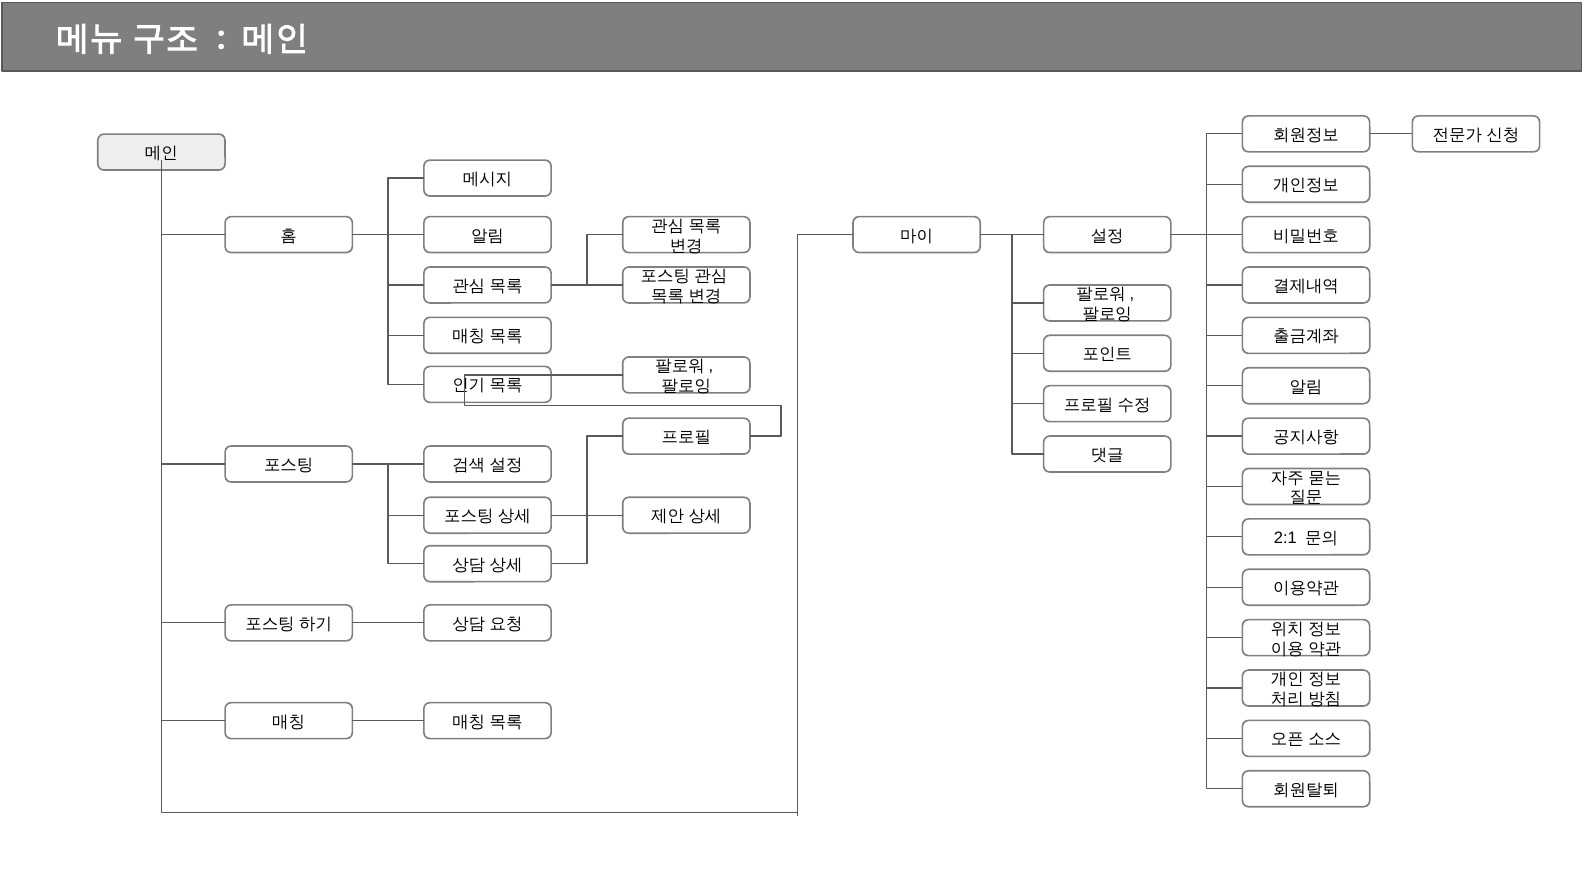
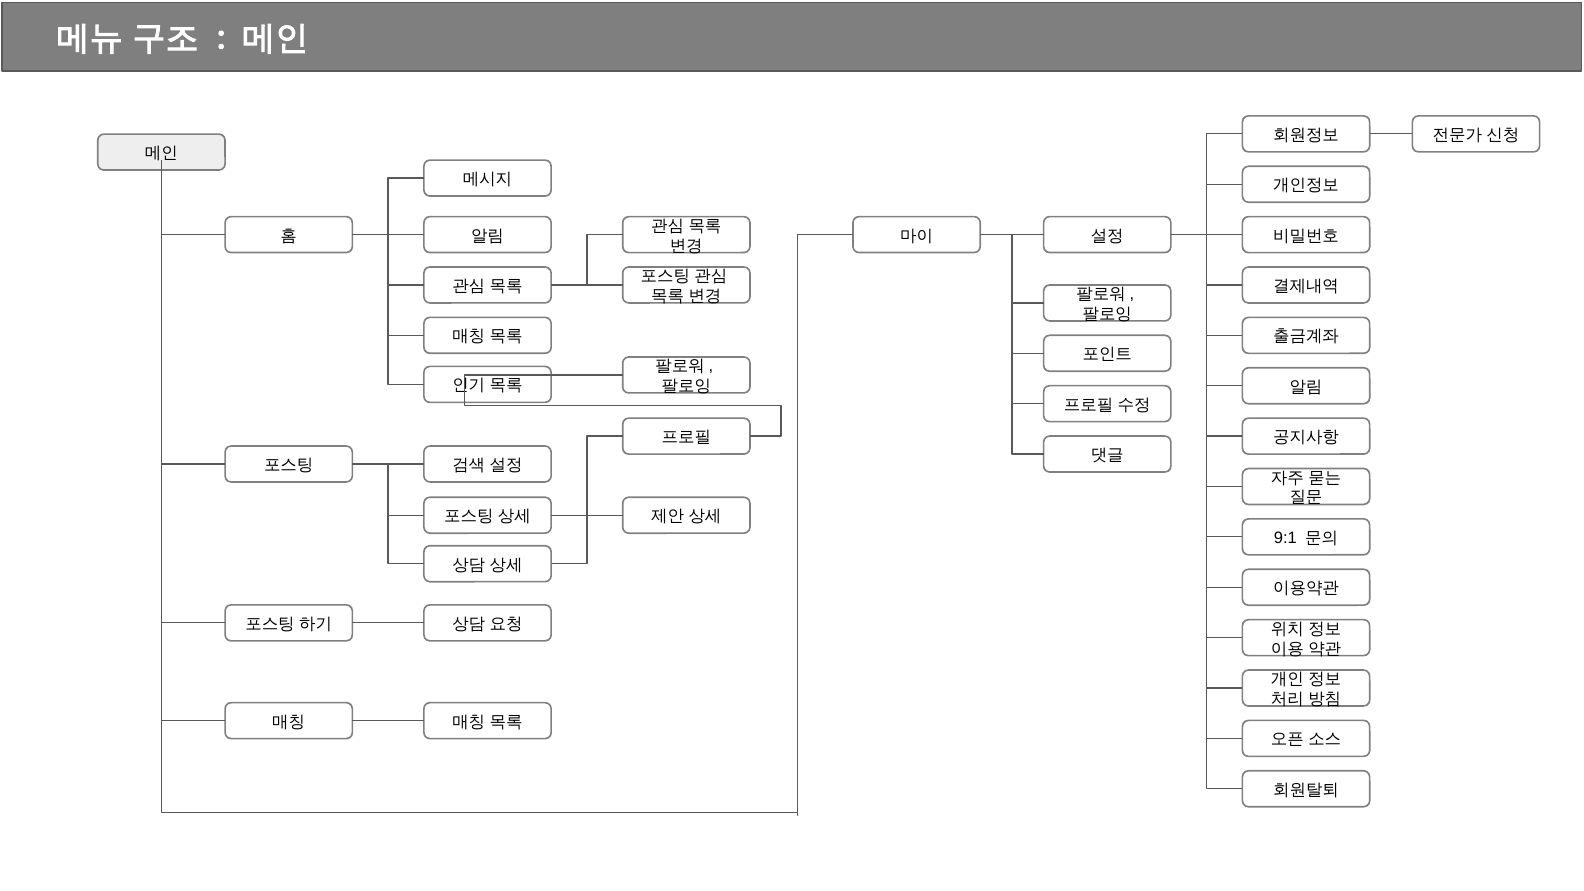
2:1: 2:1 -> 9:1 (1285, 538)
